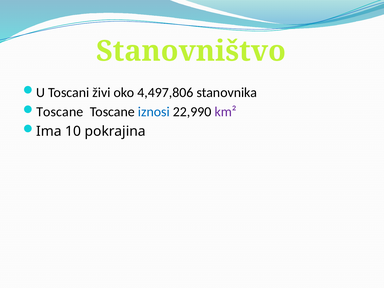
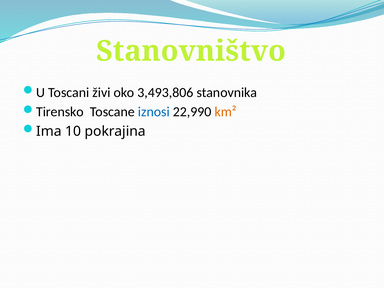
4,497,806: 4,497,806 -> 3,493,806 (165, 92)
Toscane: Toscane -> Tirensko (60, 112)
km² colour: purple -> orange (226, 112)
